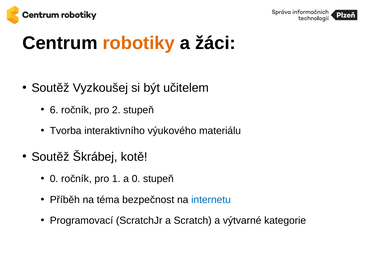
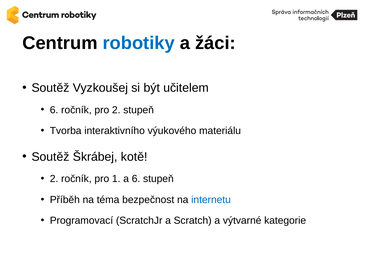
robotiky colour: orange -> blue (139, 43)
0: 0 -> 2 (54, 179)
a 0: 0 -> 6 (136, 179)
